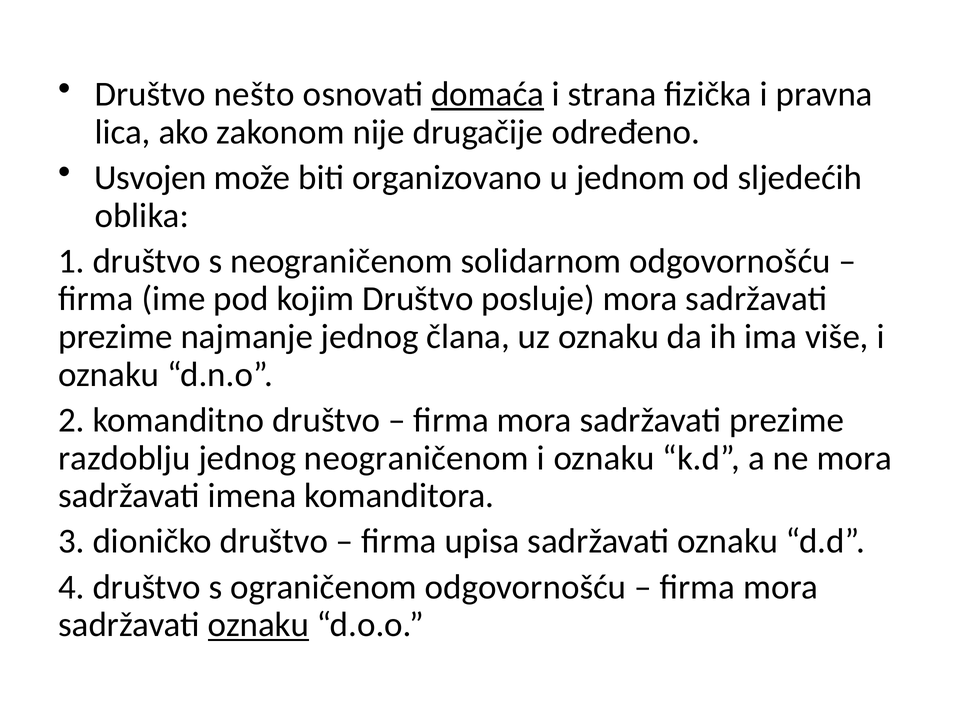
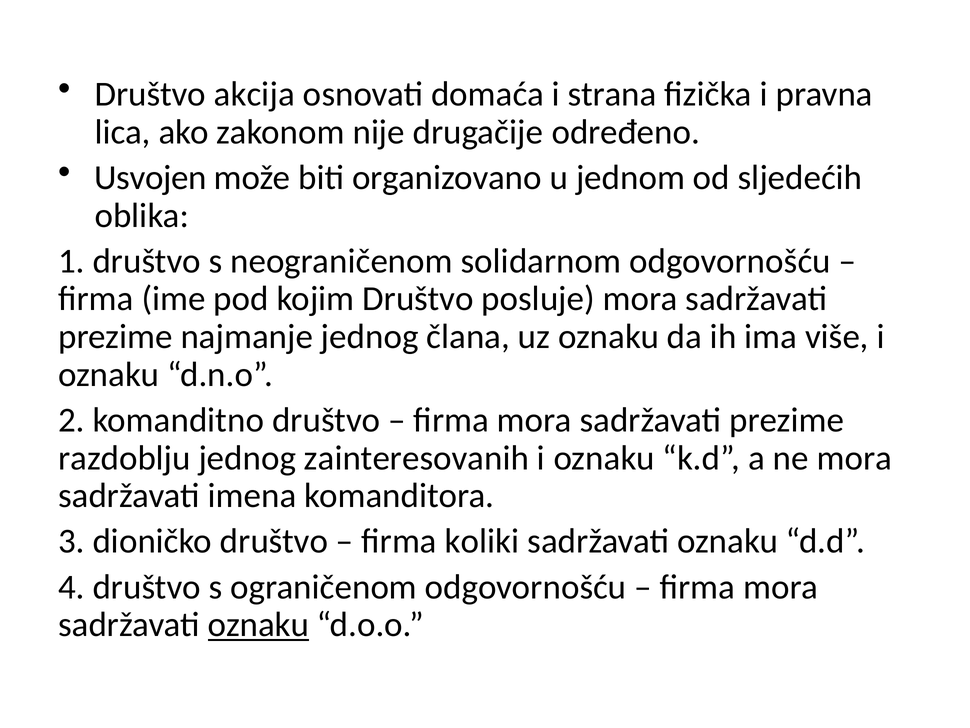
nešto: nešto -> akcija (254, 94)
domaća underline: present -> none (488, 94)
jednog neograničenom: neograničenom -> zainteresovanih (416, 458)
upisa: upisa -> koliki (482, 541)
